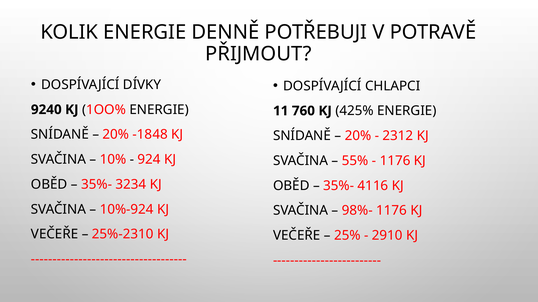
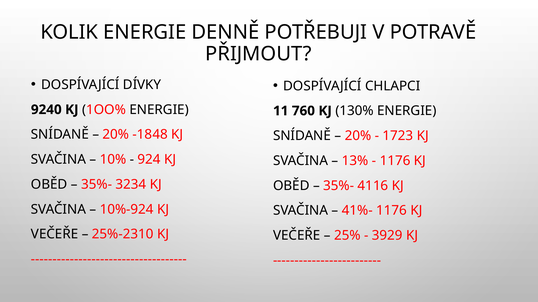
425%: 425% -> 130% (354, 111)
2312: 2312 -> 1723 (398, 136)
55%: 55% -> 13% (355, 161)
98%-: 98%- -> 41%- (357, 211)
2910: 2910 -> 3929 (387, 236)
